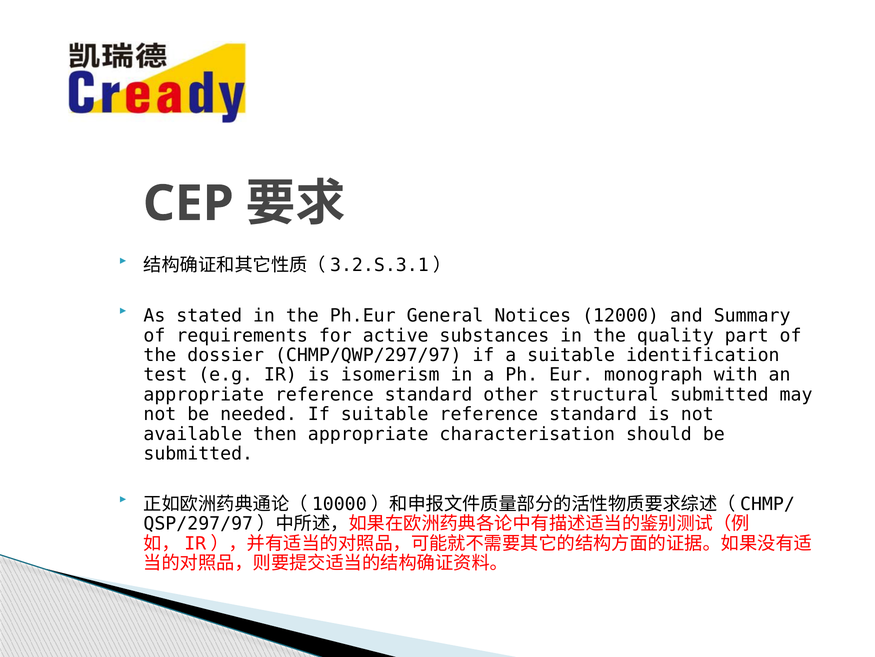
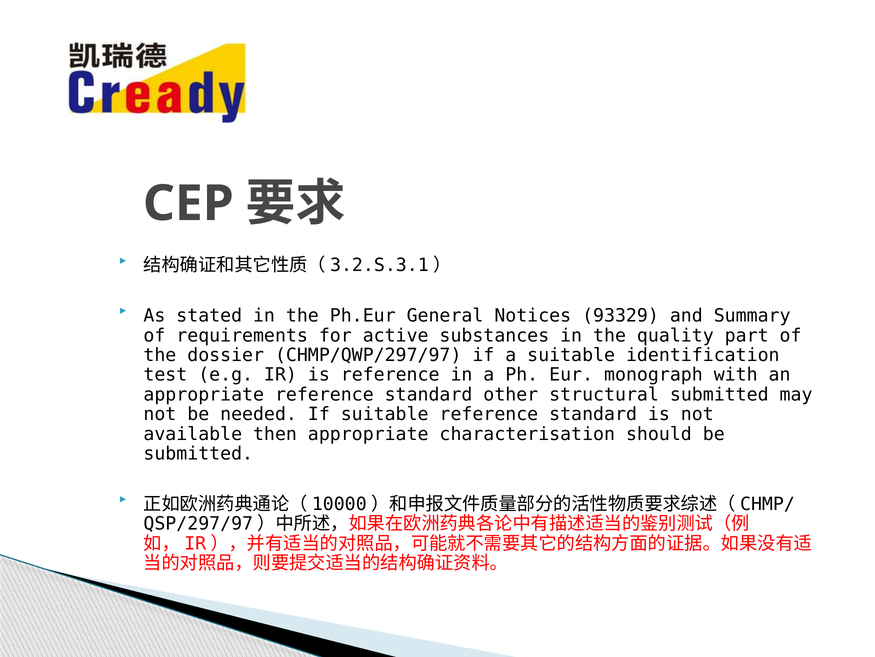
12000: 12000 -> 93329 (621, 315)
is isomerism: isomerism -> reference (390, 375)
